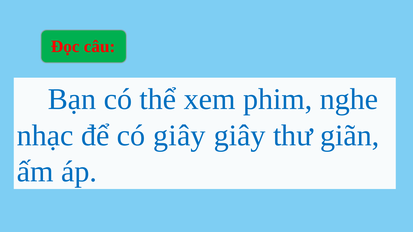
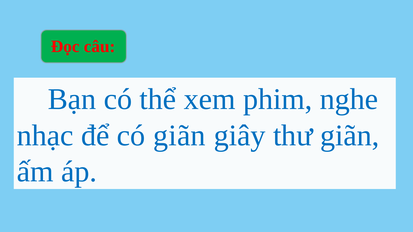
có giây: giây -> giãn (179, 136)
